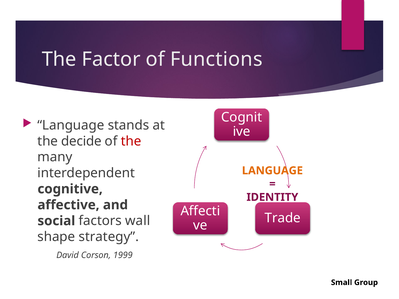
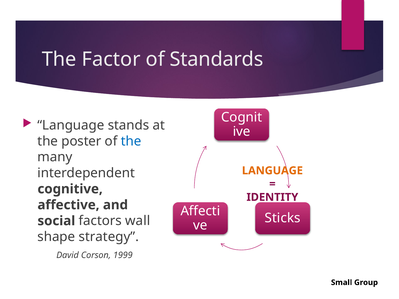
Functions: Functions -> Standards (217, 59)
decide: decide -> poster (81, 141)
the colour: red -> blue (131, 141)
Trade: Trade -> Sticks (283, 218)
